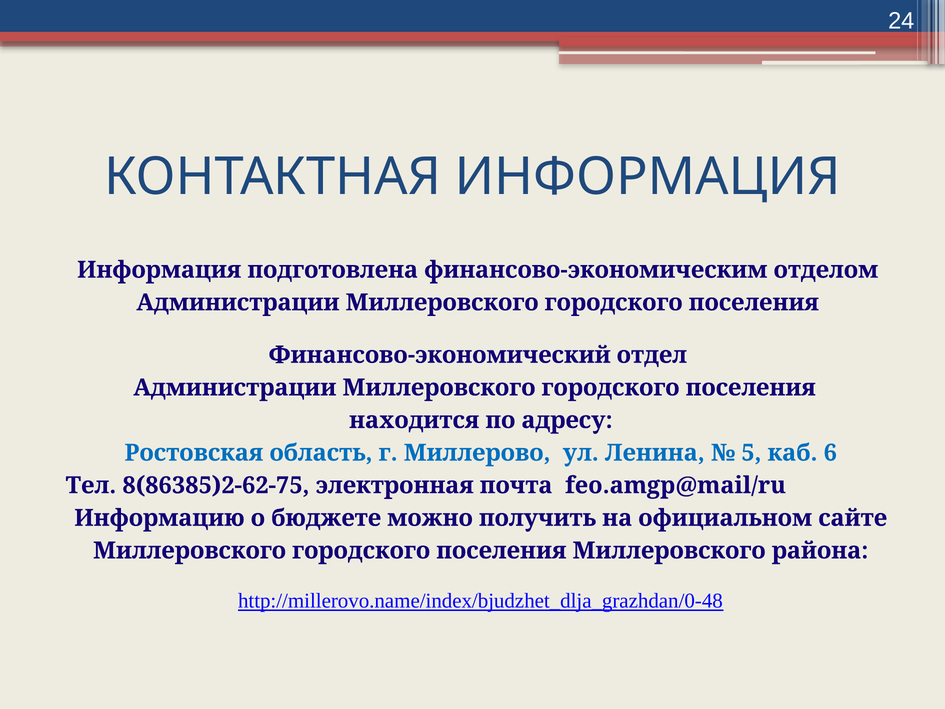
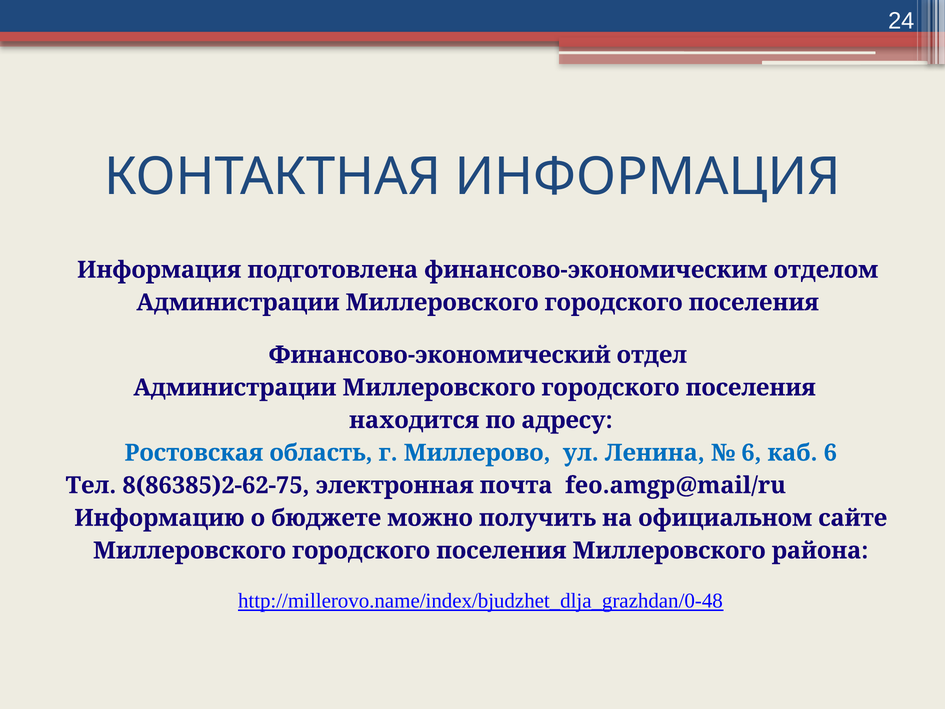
5: 5 -> 6 (751, 453)
